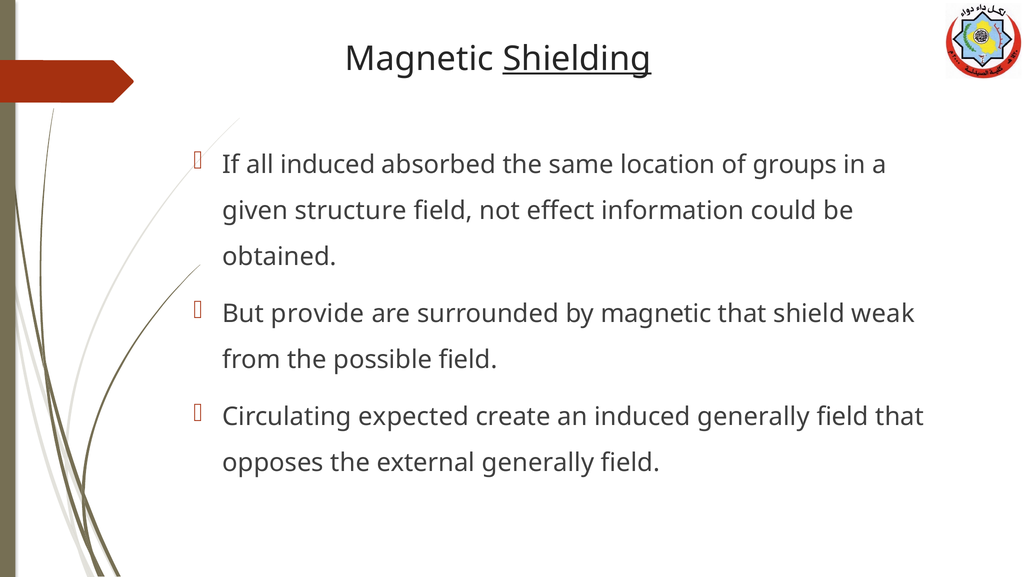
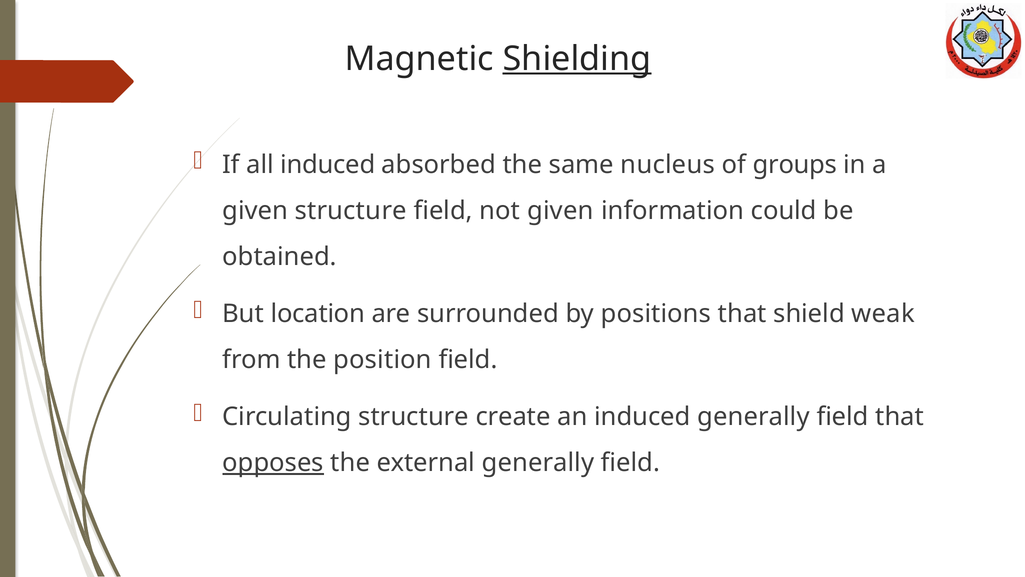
location: location -> nucleus (668, 165)
not effect: effect -> given (560, 211)
provide: provide -> location (318, 314)
by magnetic: magnetic -> positions (656, 314)
possible: possible -> position (383, 360)
Circulating expected: expected -> structure (414, 416)
opposes underline: none -> present (273, 463)
